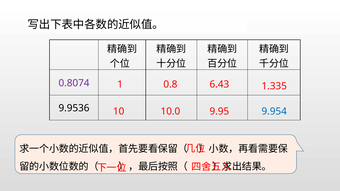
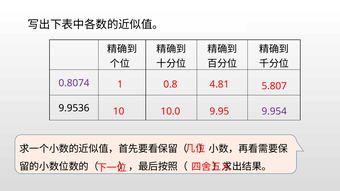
6.43: 6.43 -> 4.81 (219, 84)
1.335: 1.335 -> 5.807 (274, 86)
9.954 colour: blue -> purple (274, 112)
